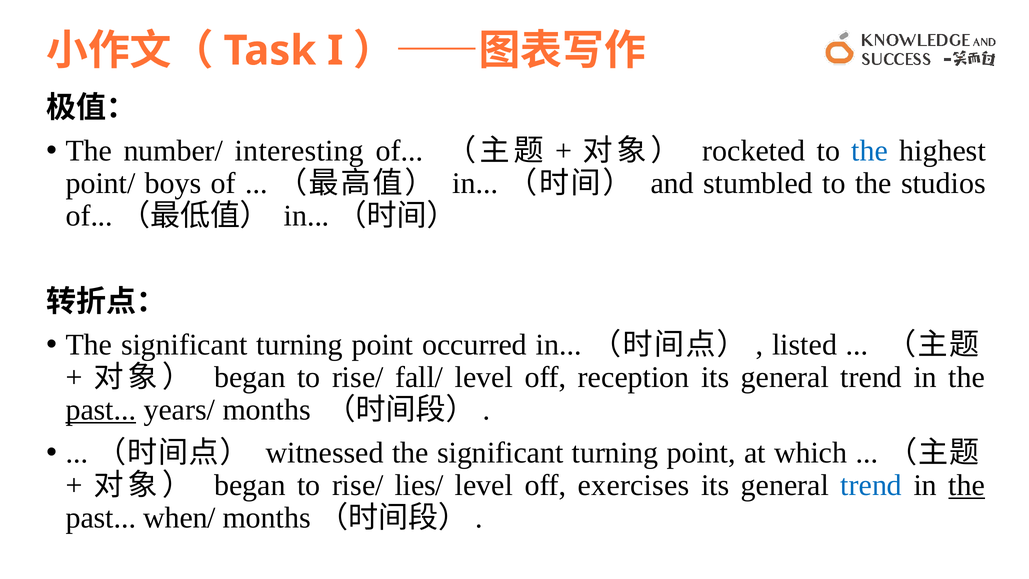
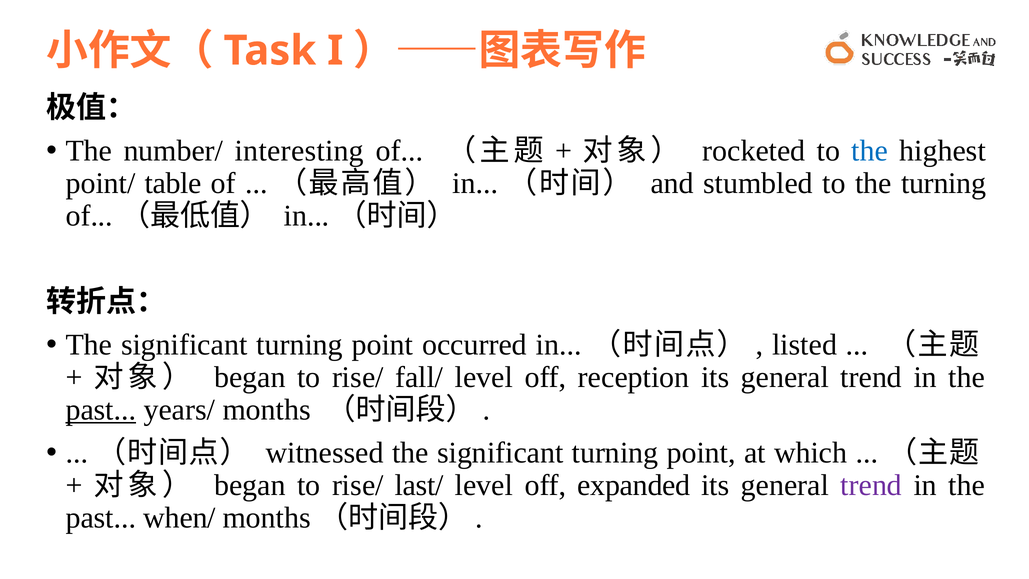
boys: boys -> table (173, 183)
the studios: studios -> turning (944, 183)
lies/: lies/ -> last/ (419, 485)
exercises: exercises -> expanded (634, 485)
trend colour: blue -> purple (871, 485)
the underline: present -> none (967, 485)
